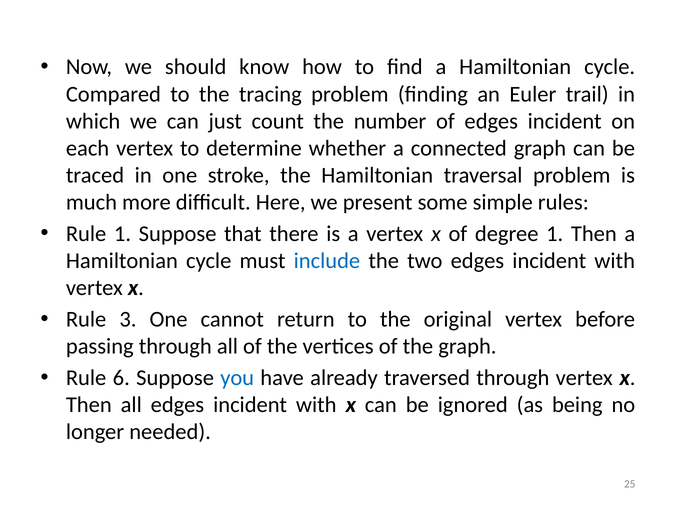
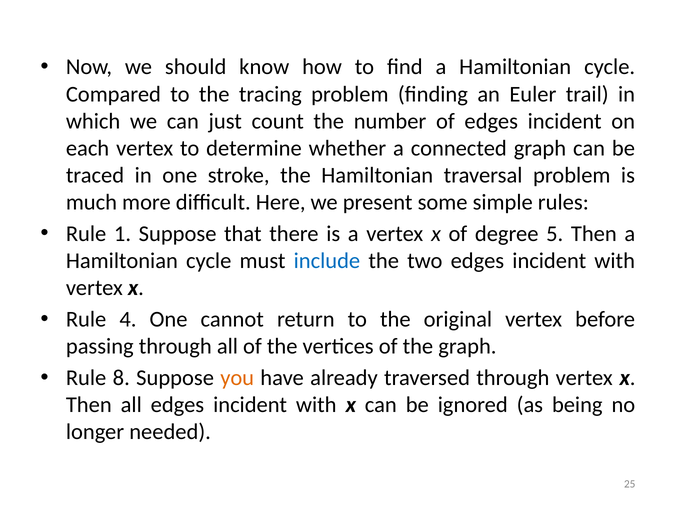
degree 1: 1 -> 5 (555, 234)
3: 3 -> 4 (128, 319)
6: 6 -> 8 (121, 378)
you colour: blue -> orange (237, 378)
